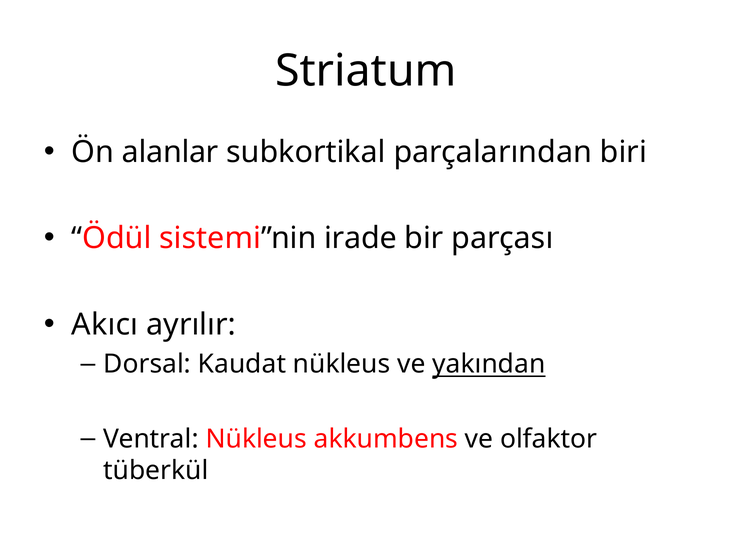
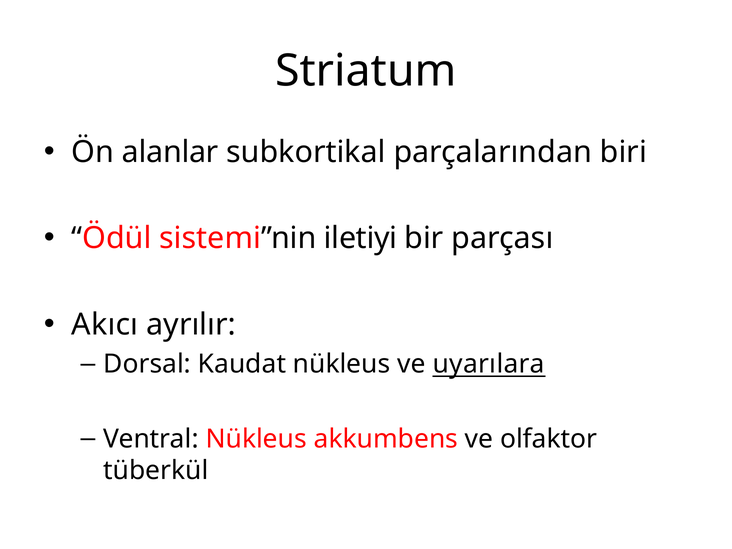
irade: irade -> iletiyi (361, 238)
yakından: yakından -> uyarılara (489, 364)
